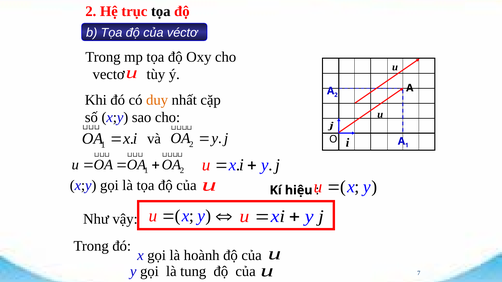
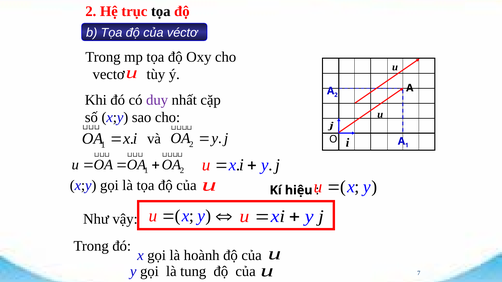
duy colour: orange -> purple (157, 100)
